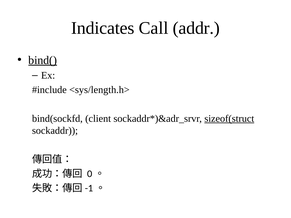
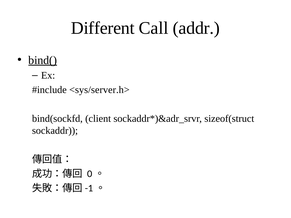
Indicates: Indicates -> Different (103, 28)
<sys/length.h>: <sys/length.h> -> <sys/server.h> (99, 90)
sizeof(struct underline: present -> none (229, 119)
